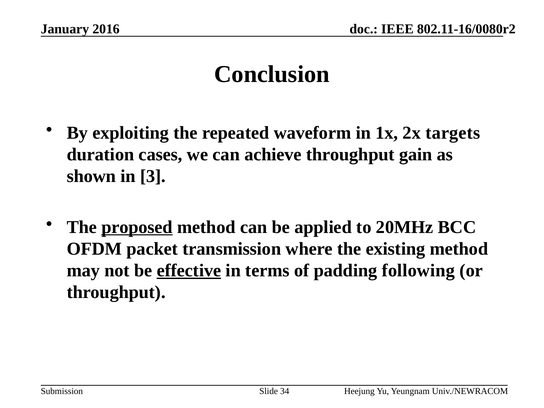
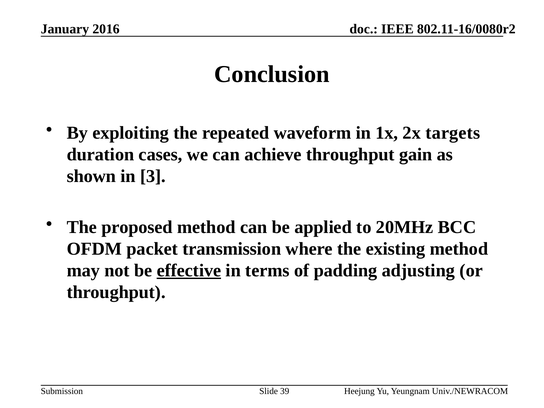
proposed underline: present -> none (137, 227)
following: following -> adjusting (418, 271)
34: 34 -> 39 (285, 391)
